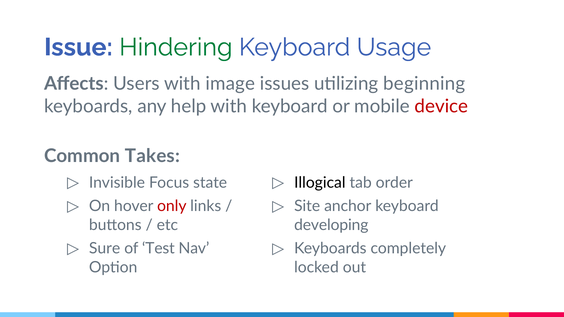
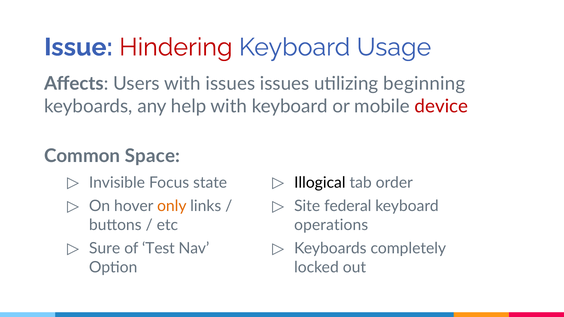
Hindering colour: green -> red (176, 47)
with image: image -> issues (230, 84)
Takes: Takes -> Space (152, 156)
only colour: red -> orange (172, 206)
anchor: anchor -> federal (348, 206)
developing: developing -> operations (331, 225)
